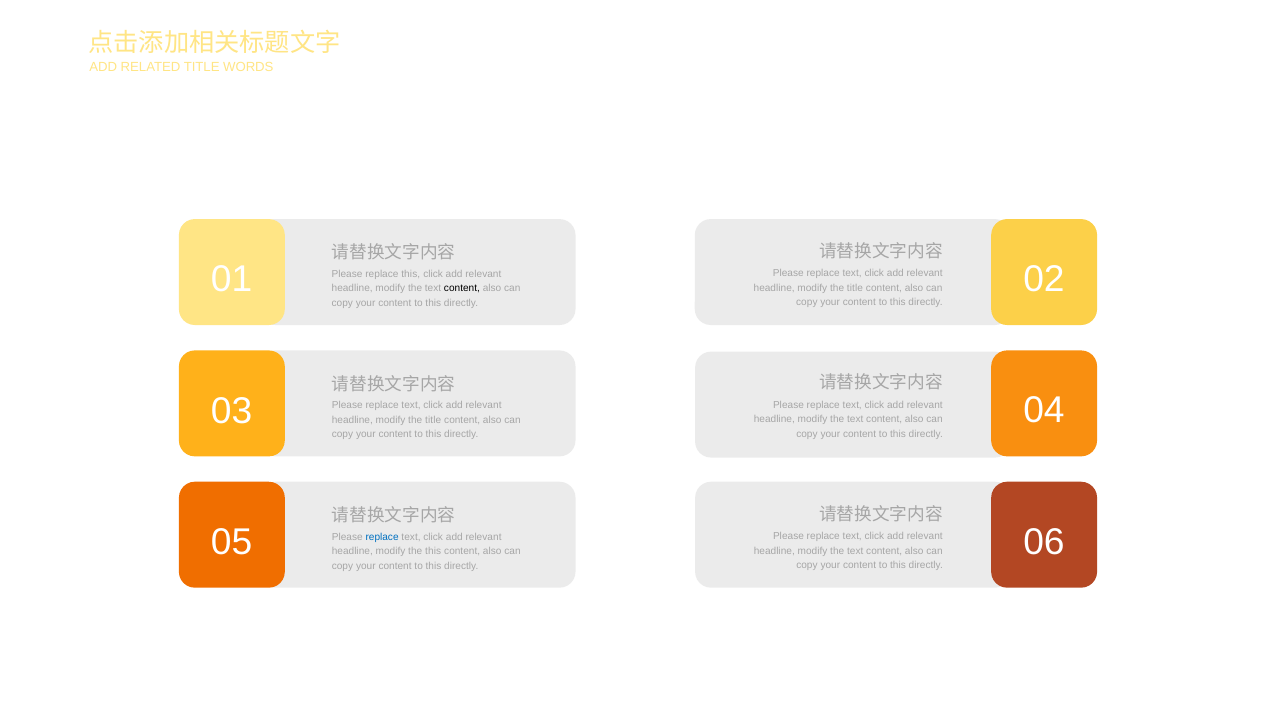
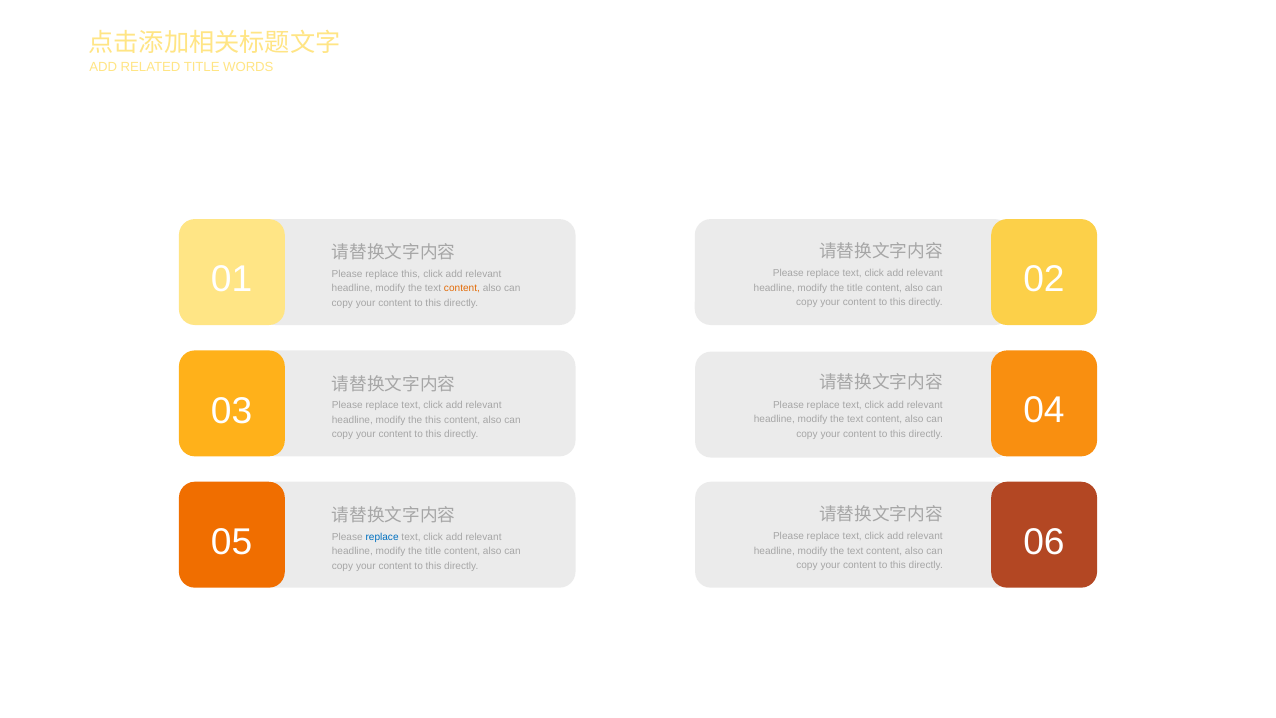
content colour: black -> orange (462, 288)
title: title -> this (433, 420)
this: this -> title (433, 551)
